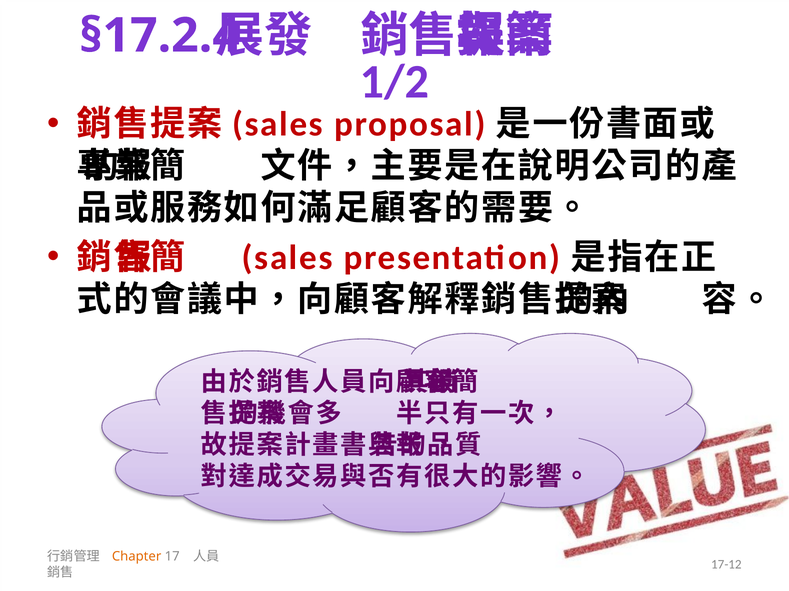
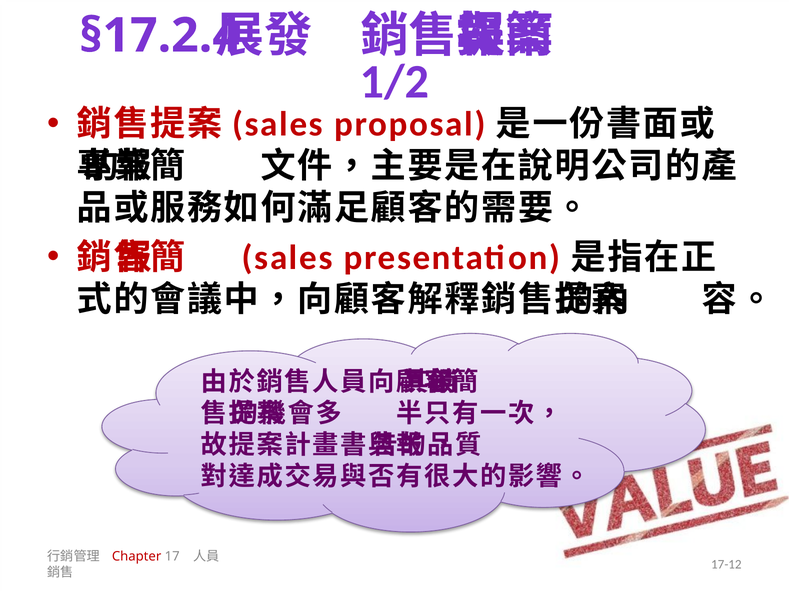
Chapter colour: orange -> red (137, 557)
